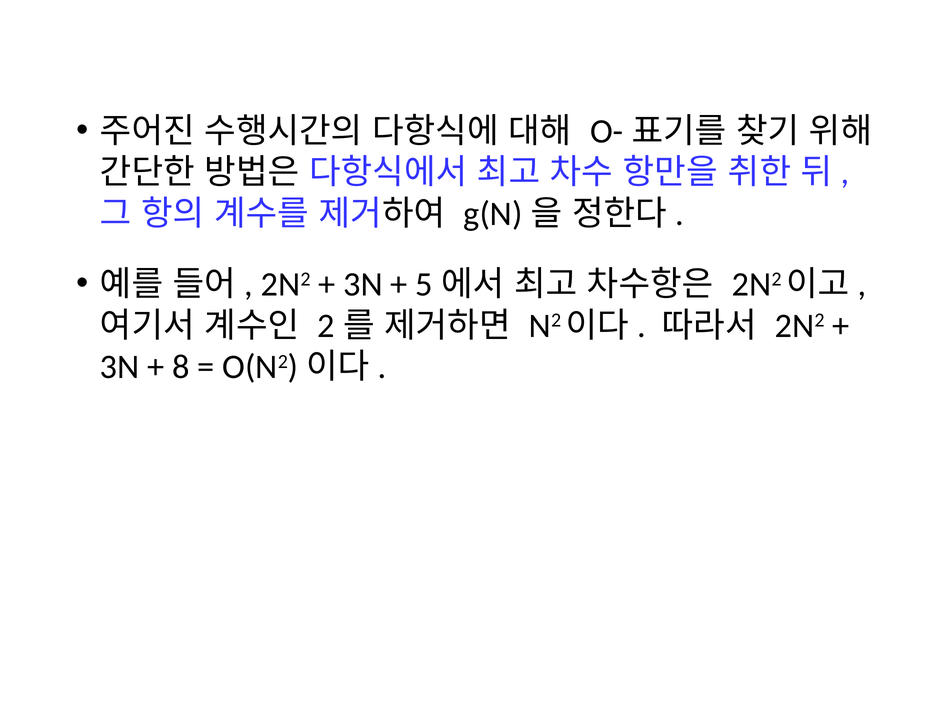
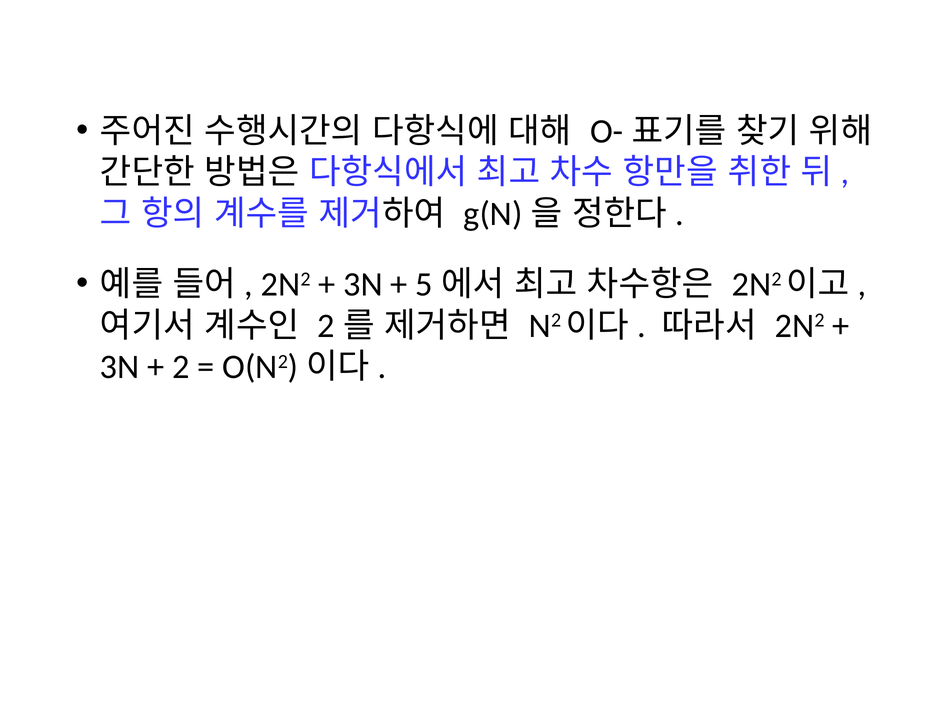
8: 8 -> 2 (181, 367)
